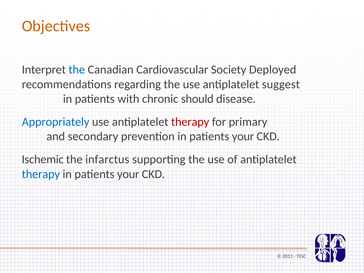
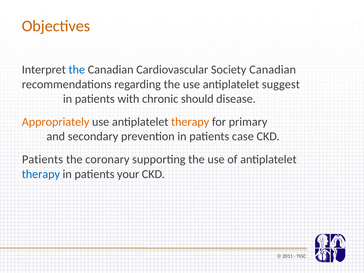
Society Deployed: Deployed -> Canadian (273, 70)
Appropriately colour: blue -> orange (56, 122)
therapy colour: red -> orange (190, 122)
prevention in patients your: your -> case (243, 136)
Ischemic: Ischemic -> Patients (43, 159)
infarctus: infarctus -> coronary (107, 159)
